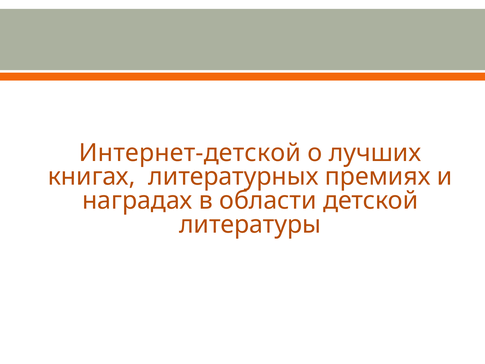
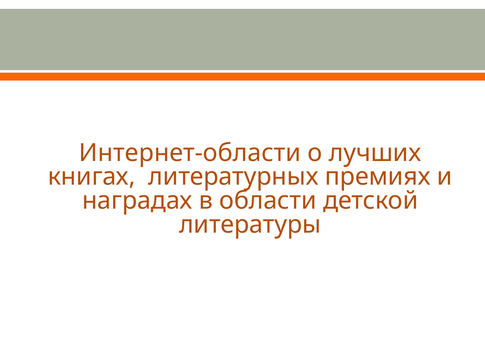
Интернет-детской: Интернет-детской -> Интернет-области (190, 153)
